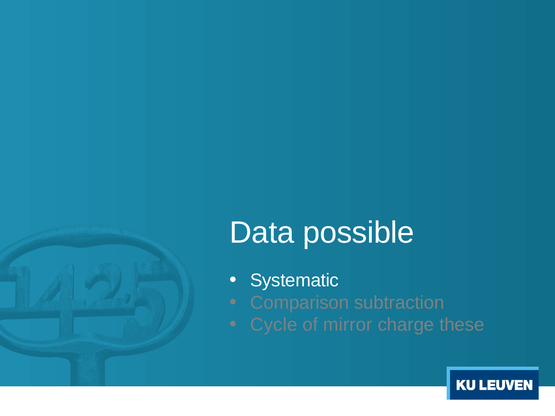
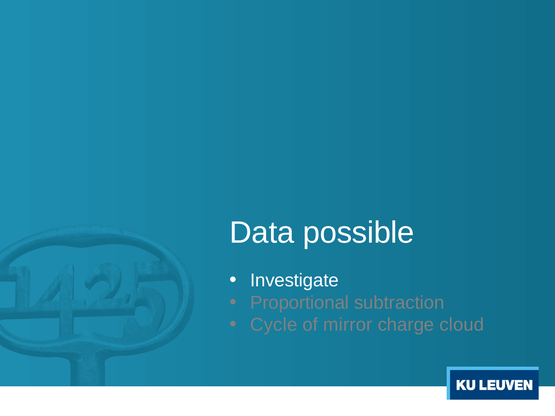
Systematic: Systematic -> Investigate (294, 281)
Comparison: Comparison -> Proportional (300, 303)
these: these -> cloud (462, 325)
